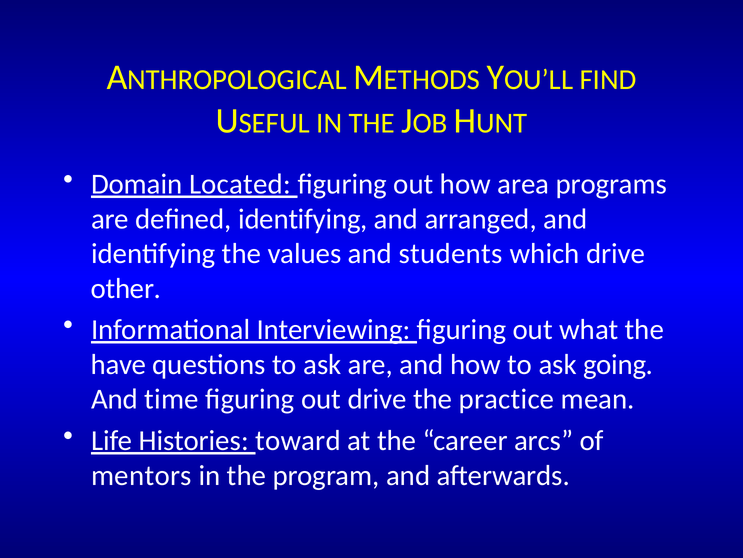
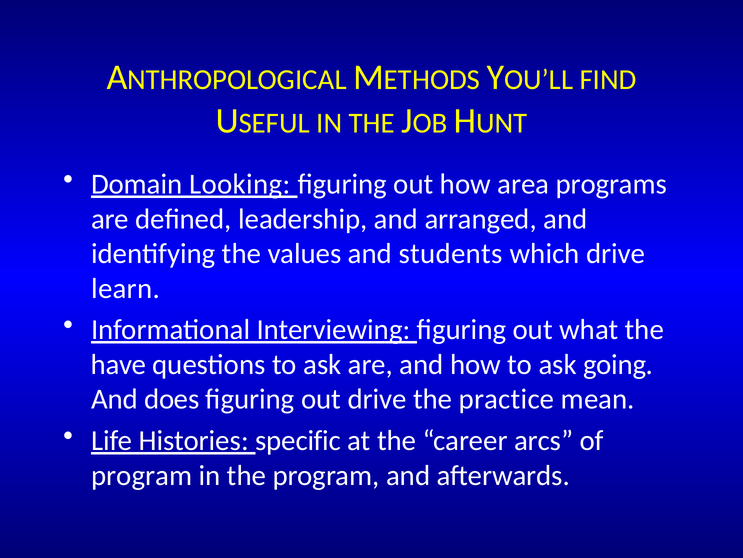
Located: Located -> Looking (240, 184)
defined identifying: identifying -> leadership (303, 219)
other: other -> learn (126, 288)
time: time -> does (172, 399)
toward: toward -> specific (298, 440)
mentors: mentors -> program (142, 475)
